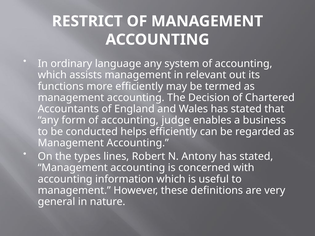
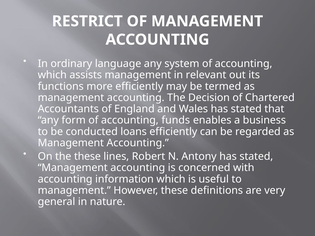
judge: judge -> funds (176, 120)
helps: helps -> loans (134, 132)
the types: types -> these (87, 157)
